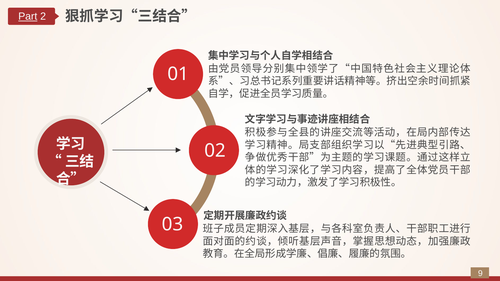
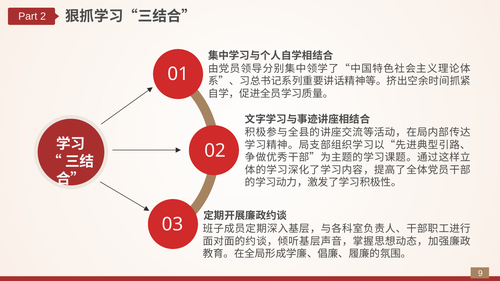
Part underline: present -> none (28, 17)
